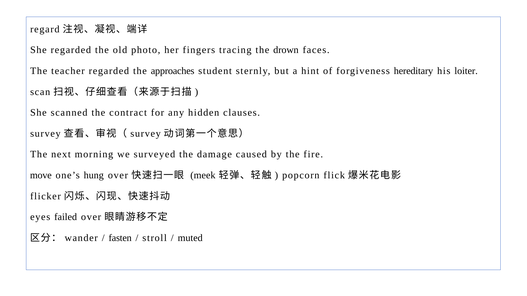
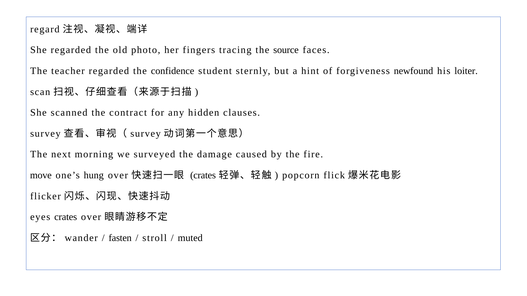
drown: drown -> source (286, 50)
approaches: approaches -> confidence (173, 71)
hereditary: hereditary -> newfound (414, 71)
meek: meek -> crates (203, 176)
eyes failed: failed -> crates (66, 217)
